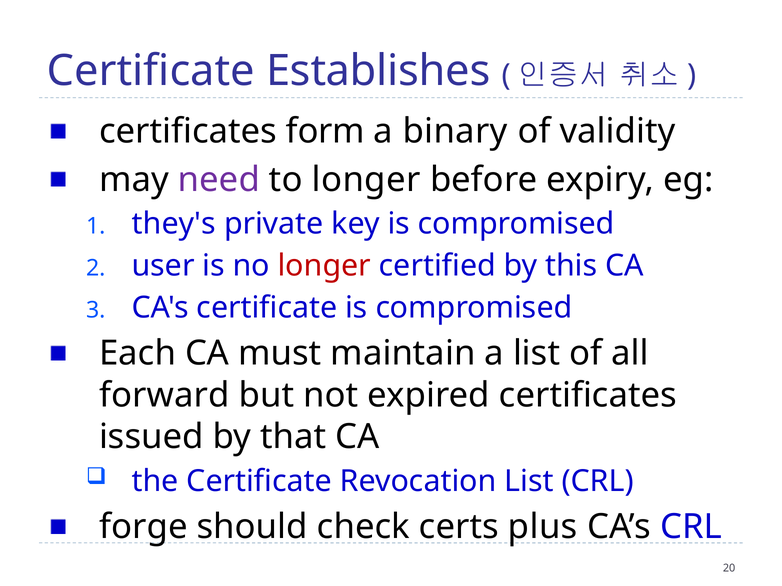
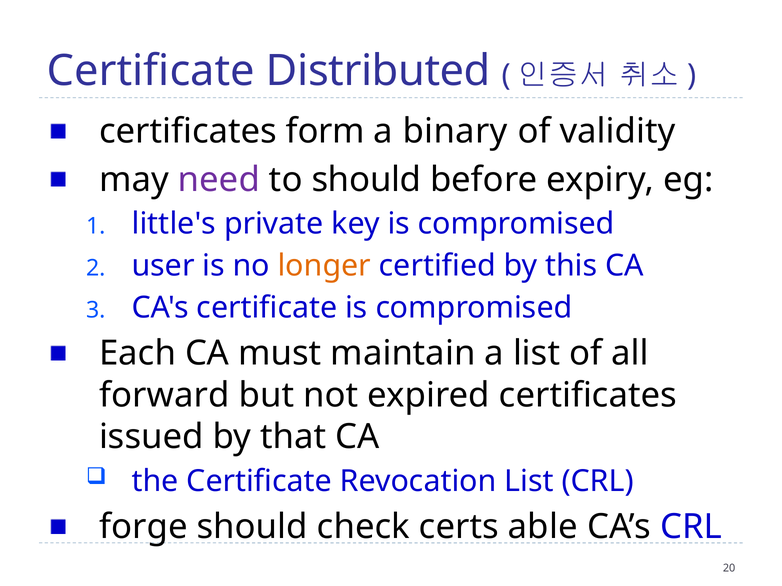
Establishes: Establishes -> Distributed (378, 71)
to longer: longer -> should (366, 180)
they's: they's -> little's (174, 224)
longer colour: red -> orange (324, 266)
plus: plus -> able (543, 527)
